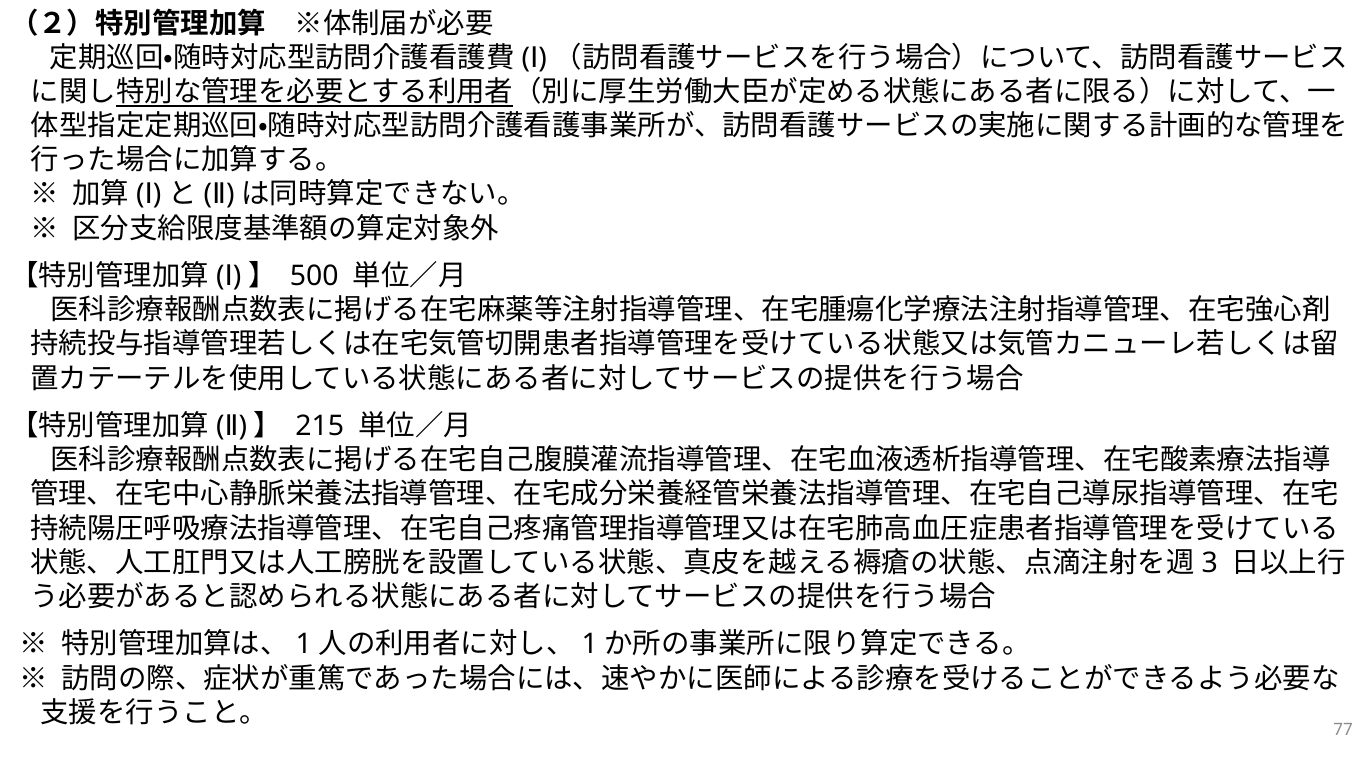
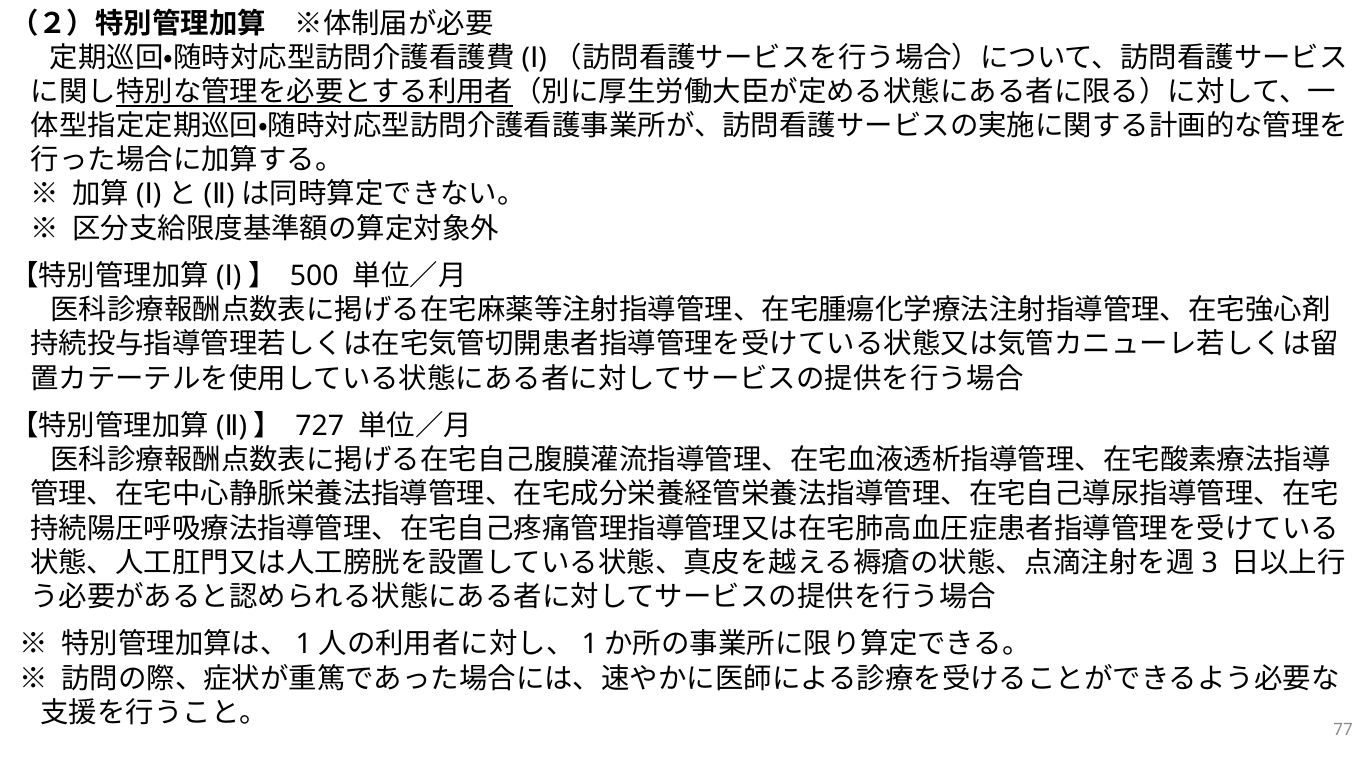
215: 215 -> 727 (320, 426)
